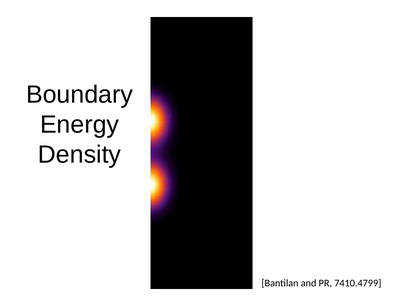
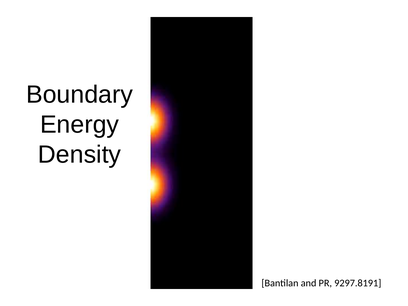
7410.4799: 7410.4799 -> 9297.8191 (358, 283)
